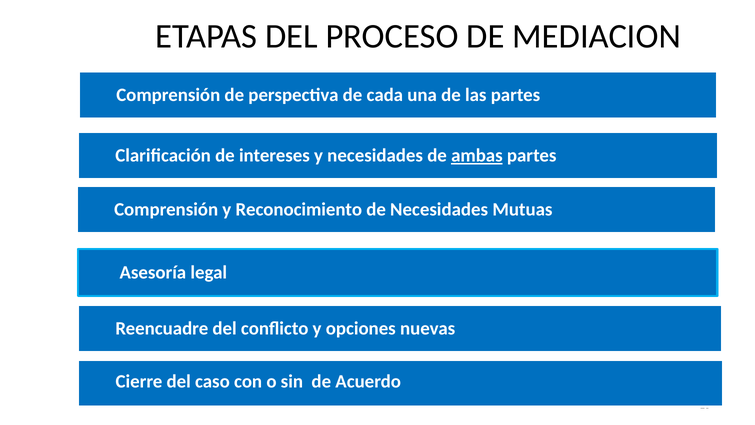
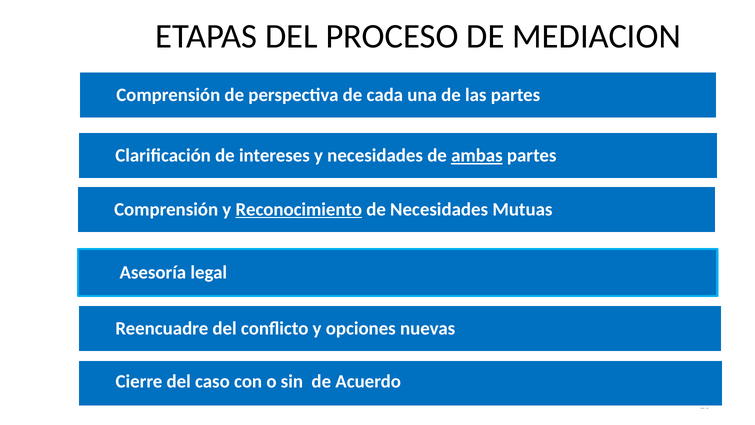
Reconocimiento underline: none -> present (299, 209)
